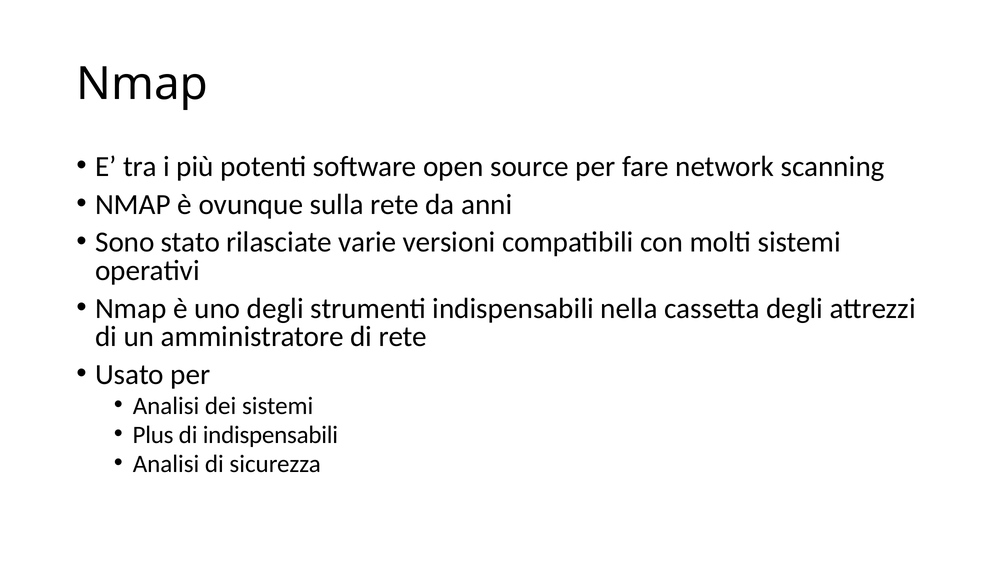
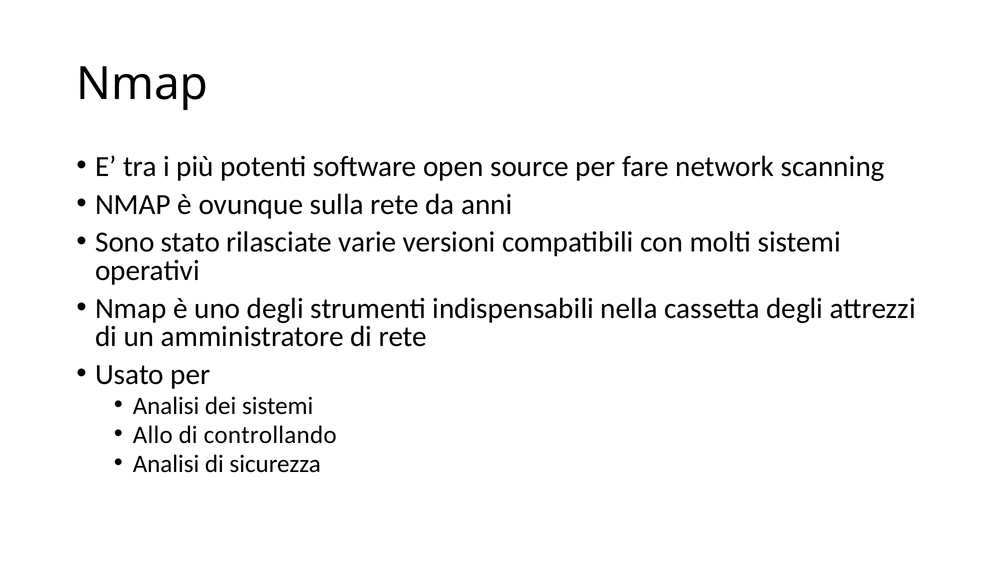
Plus: Plus -> Allo (153, 435)
di indispensabili: indispensabili -> controllando (270, 435)
